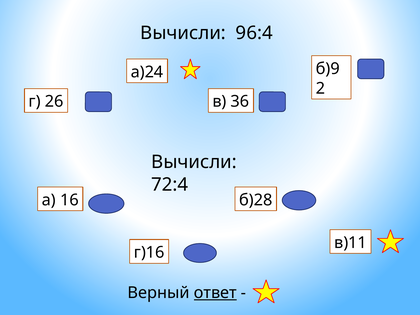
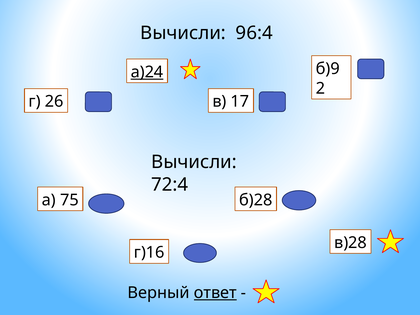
а)24 underline: none -> present (147, 72)
36: 36 -> 17 (240, 102)
16: 16 -> 75 (69, 200)
в)11: в)11 -> в)28 (351, 243)
